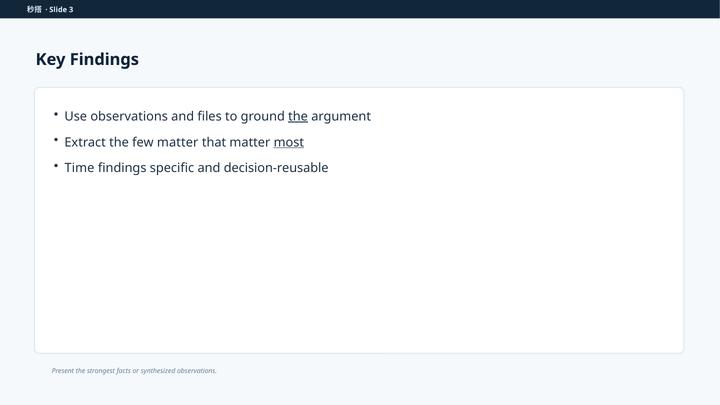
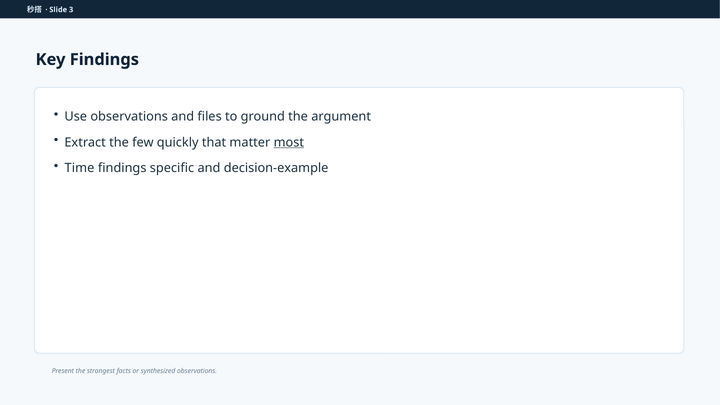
the underline: present -> none (298, 117)
few matter: matter -> quickly (178, 142)
decision-reusable: decision-reusable -> decision-example (276, 168)
